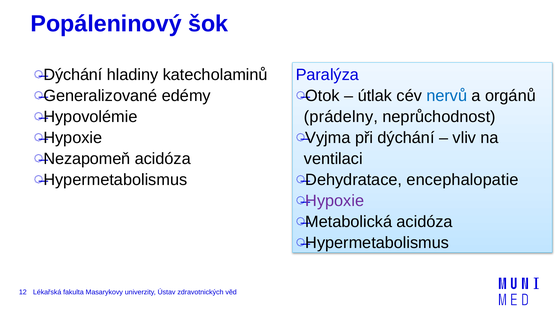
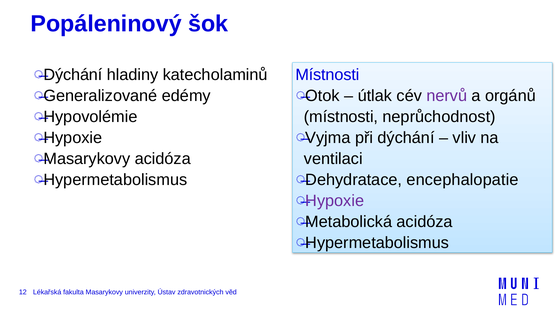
Paralýza: Paralýza -> Místnosti (327, 75)
nervů colour: blue -> purple (447, 96)
prádelny: prádelny -> místnosti (341, 117)
Nezapomeň: Nezapomeň -> Masarykovy (87, 158)
